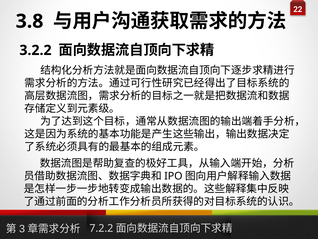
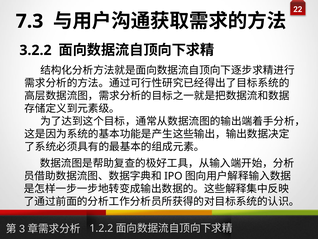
3.8: 3.8 -> 7.3 (30, 21)
7.2.2: 7.2.2 -> 1.2.2 (101, 228)
